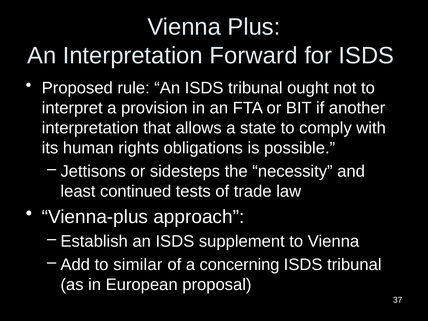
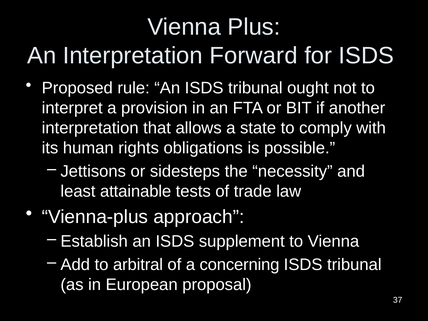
continued: continued -> attainable (136, 191)
similar: similar -> arbitral (138, 265)
